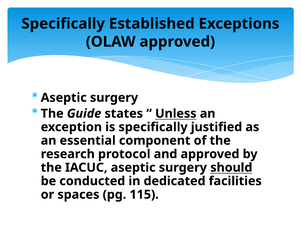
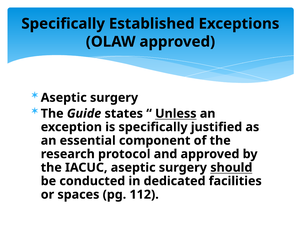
115: 115 -> 112 (144, 195)
